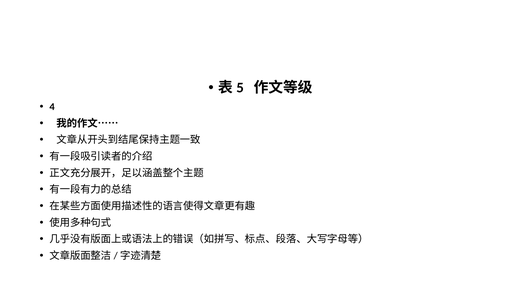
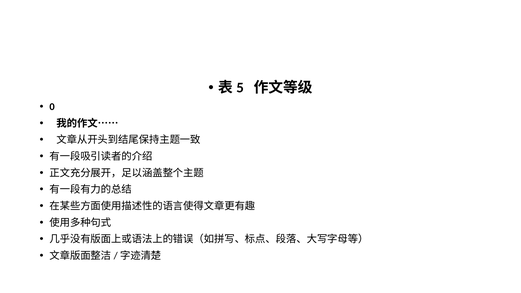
4: 4 -> 0 (52, 107)
